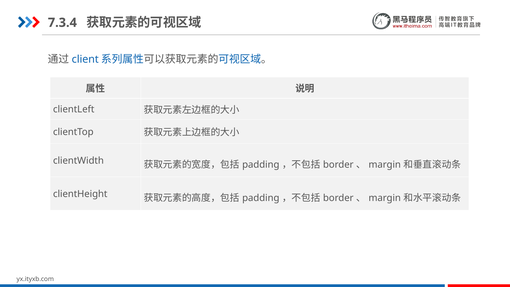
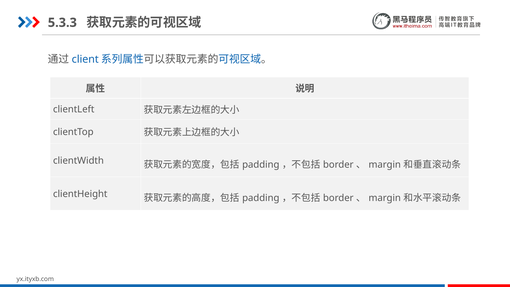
7.3.4: 7.3.4 -> 5.3.3 (62, 23)
